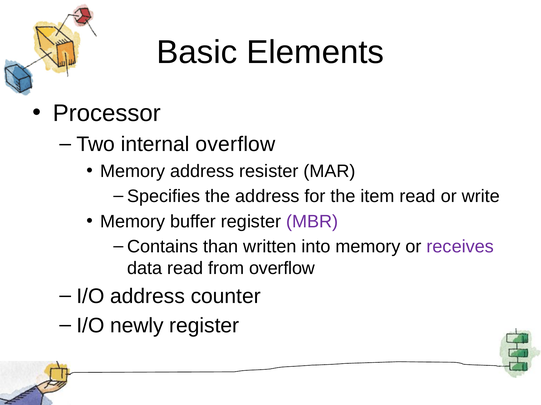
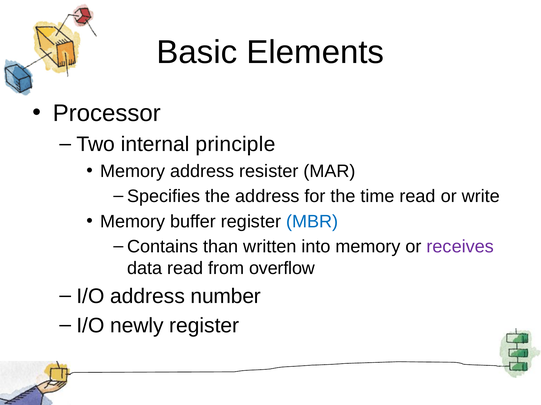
internal overflow: overflow -> principle (235, 145)
item: item -> time (378, 197)
MBR colour: purple -> blue (312, 222)
counter: counter -> number (226, 297)
